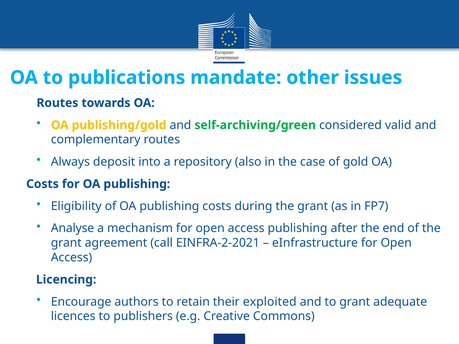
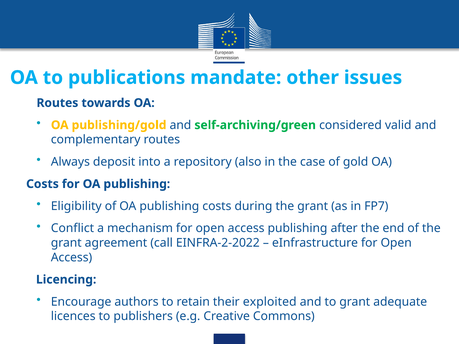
Analyse: Analyse -> Conflict (72, 228)
EINFRA-2-2021: EINFRA-2-2021 -> EINFRA-2-2022 (218, 243)
